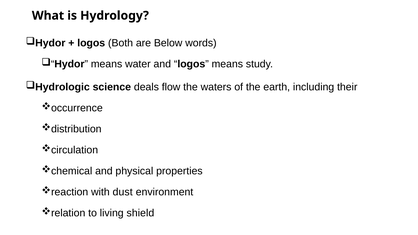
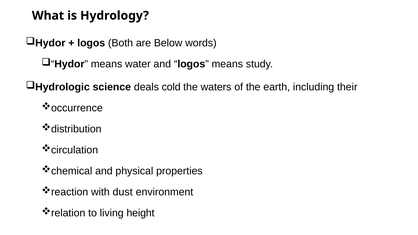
flow: flow -> cold (171, 87)
shield: shield -> height (141, 213)
